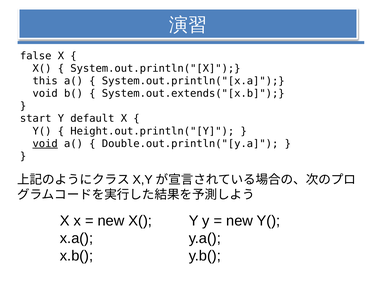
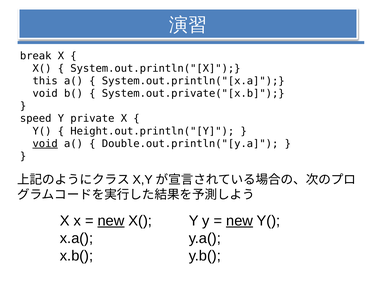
false: false -> break (36, 56)
System.out.extends("[x.b: System.out.extends("[x.b -> System.out.private("[x.b (193, 93)
start: start -> speed (36, 119)
default: default -> private (92, 119)
new underline: none -> present (111, 221)
new underline: none -> present (240, 221)
